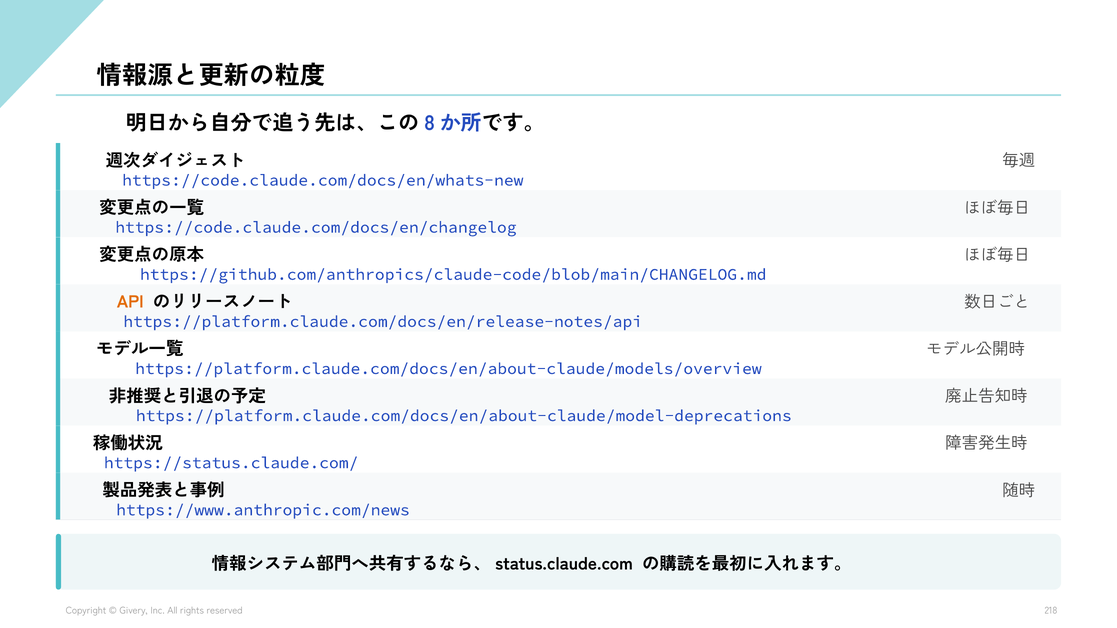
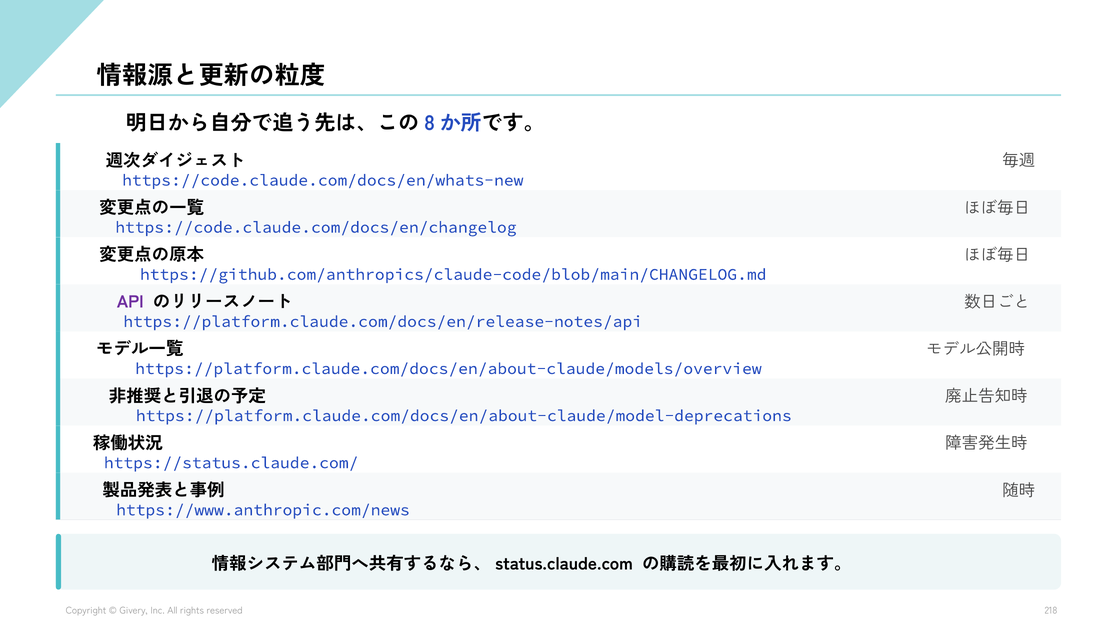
API colour: orange -> purple (130, 302)
